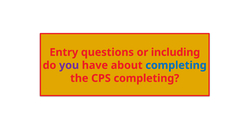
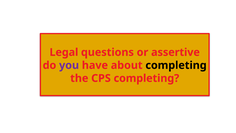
Entry: Entry -> Legal (64, 52)
including: including -> assertive (175, 52)
completing colour: blue -> black (176, 65)
